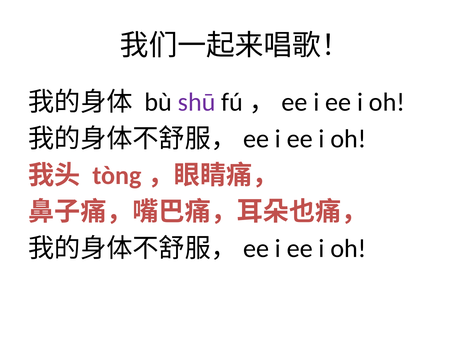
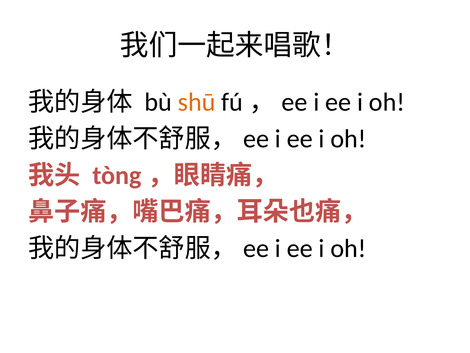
shū colour: purple -> orange (197, 102)
